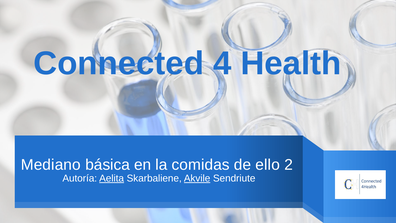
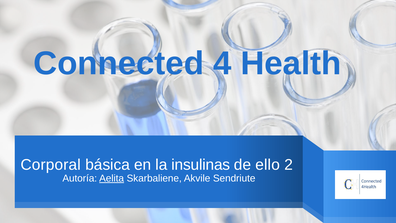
Mediano: Mediano -> Corporal (51, 165)
comidas: comidas -> insulinas (201, 165)
Akvile underline: present -> none (197, 178)
